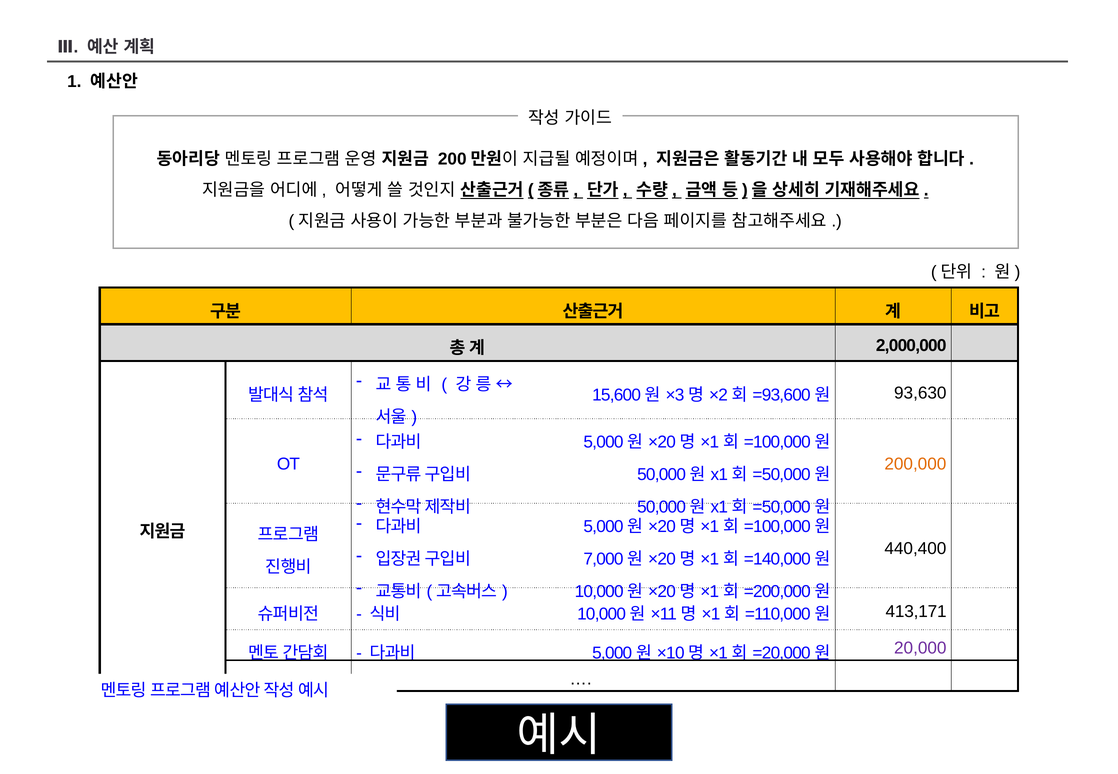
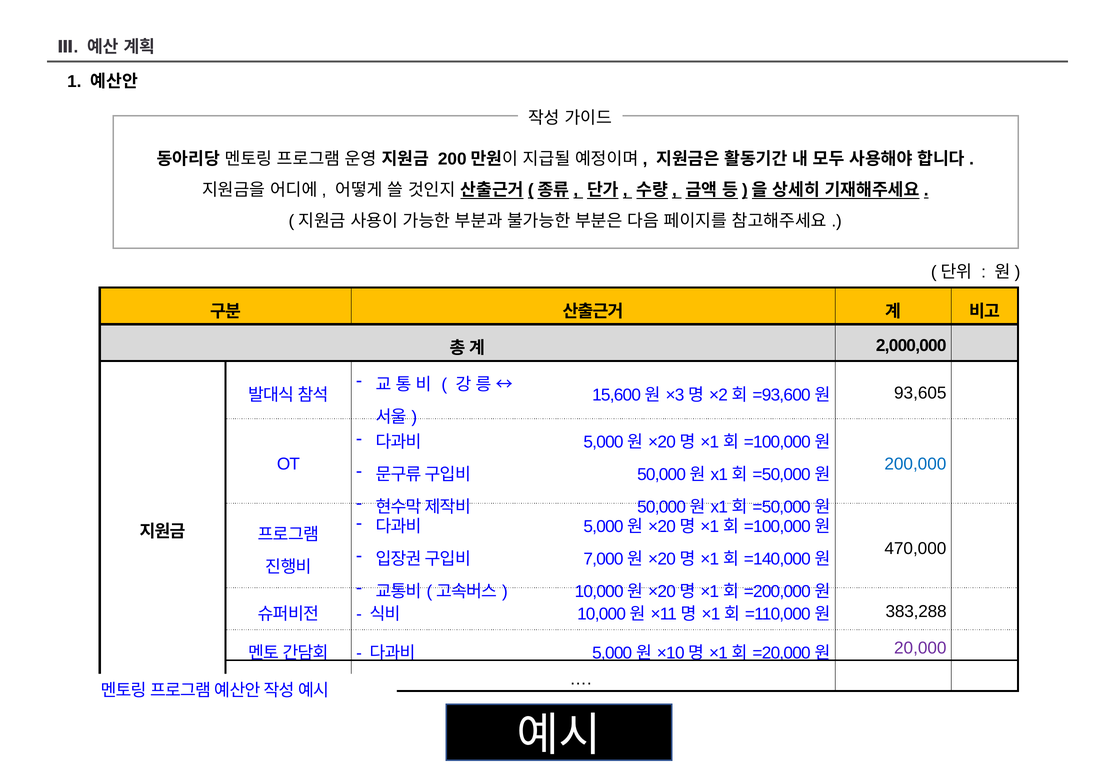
93,630: 93,630 -> 93,605 (920, 393)
200,000 colour: orange -> blue (915, 464)
440,400: 440,400 -> 470,000 (915, 549)
413,171: 413,171 -> 383,288 (916, 612)
